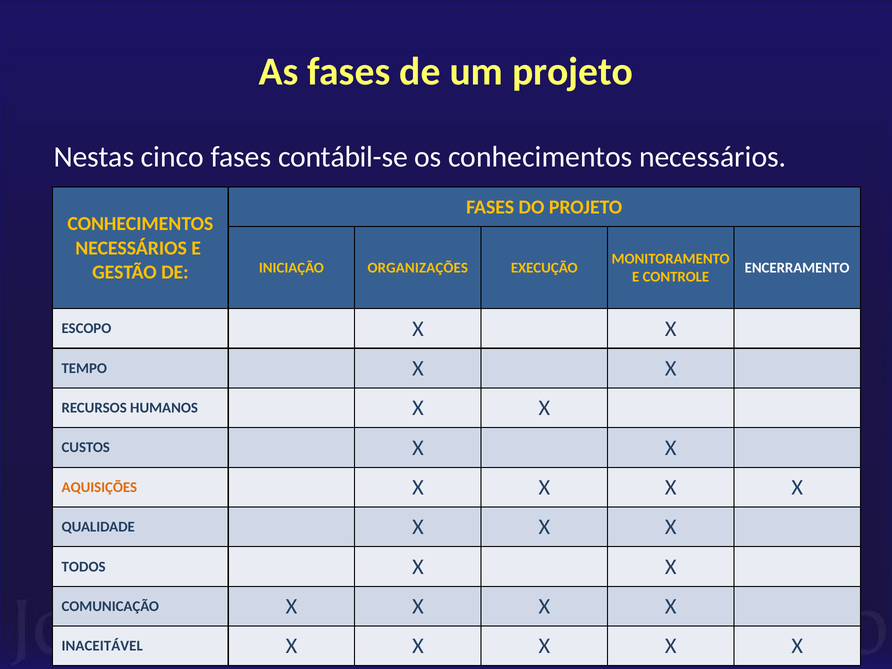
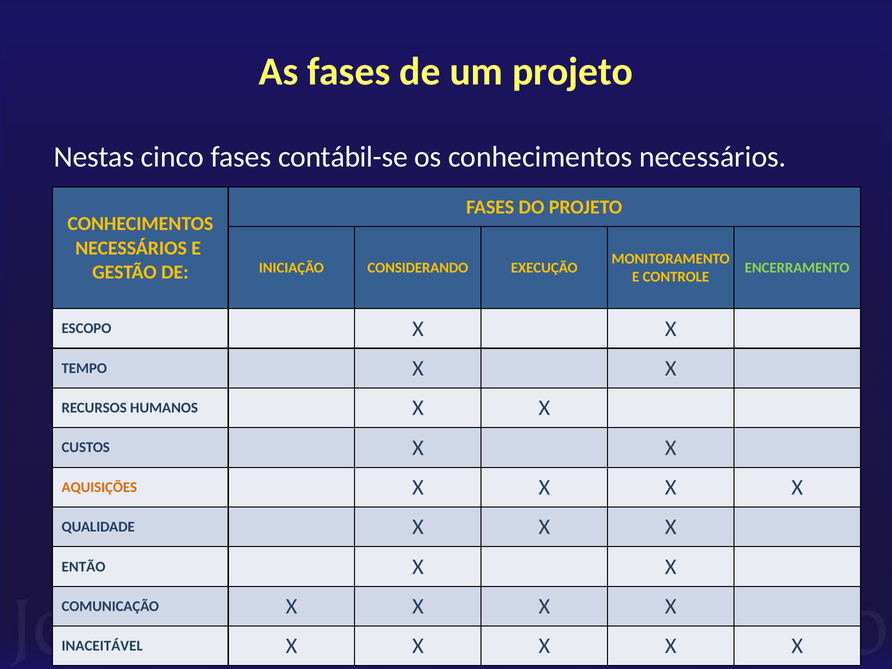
ORGANIZAÇÕES: ORGANIZAÇÕES -> CONSIDERANDO (418, 268)
ENCERRAMENTO colour: white -> light green (797, 268)
TODOS: TODOS -> ENTÃO (84, 567)
